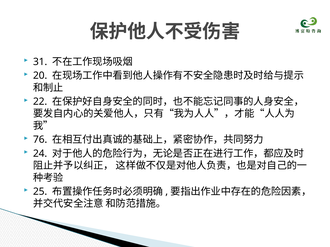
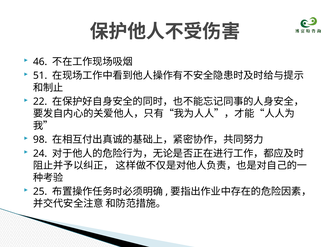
31: 31 -> 46 (40, 62)
20: 20 -> 51 (40, 76)
76: 76 -> 98 (40, 140)
